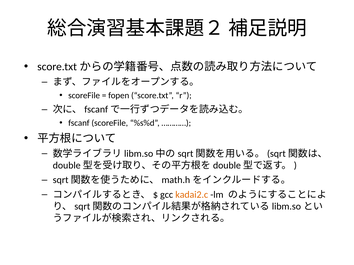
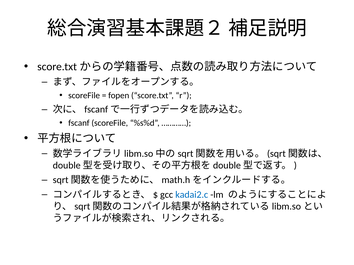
kadai2.c colour: orange -> blue (192, 195)
